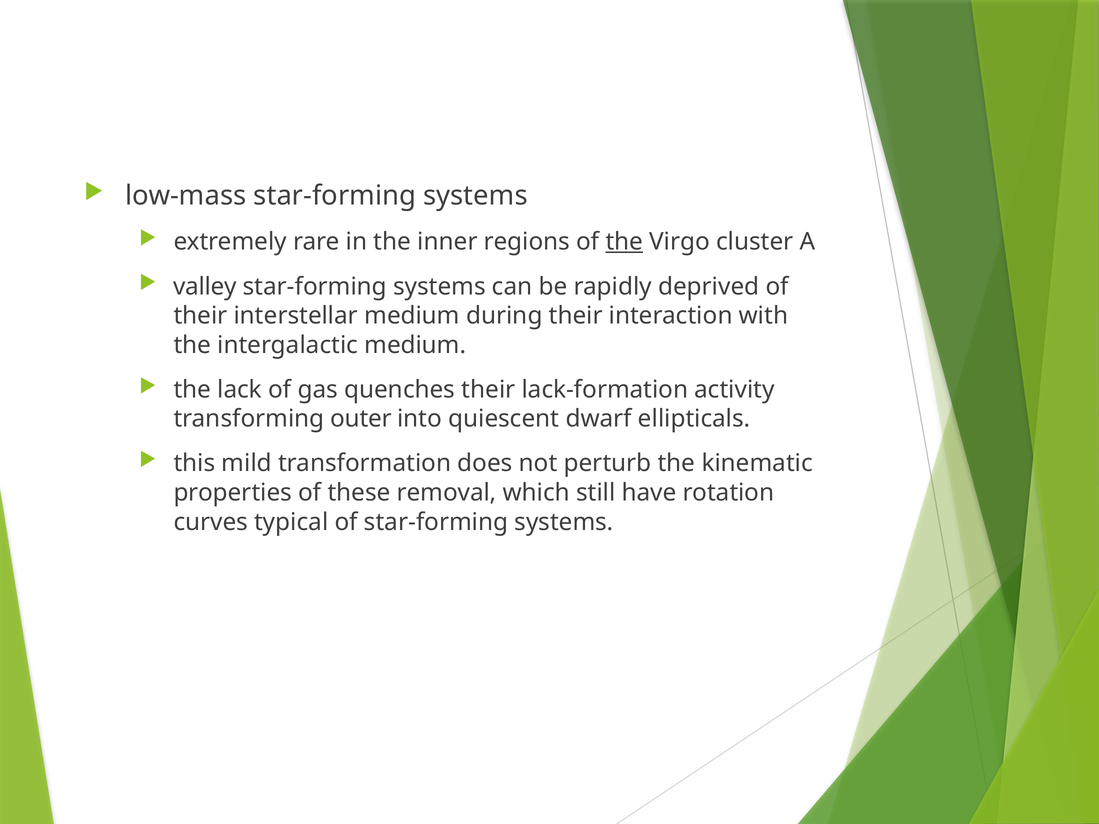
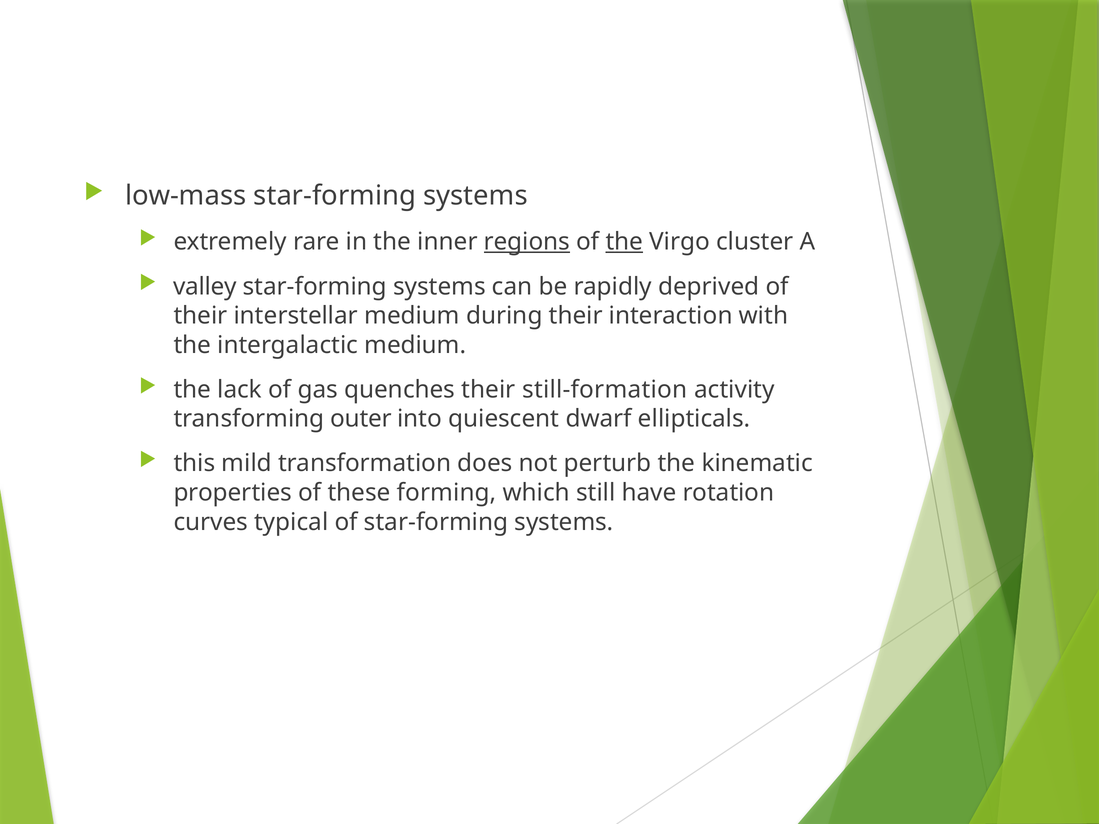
regions underline: none -> present (527, 242)
lack-formation: lack-formation -> still-formation (605, 390)
removal: removal -> forming (447, 493)
